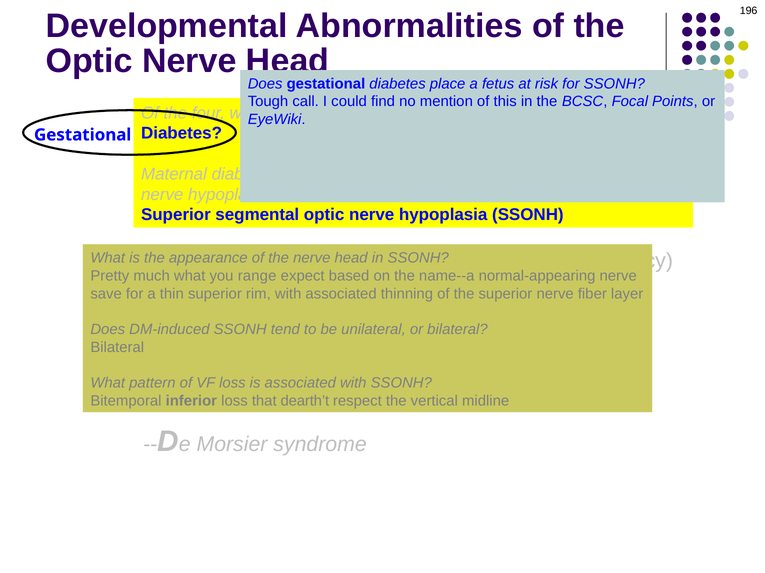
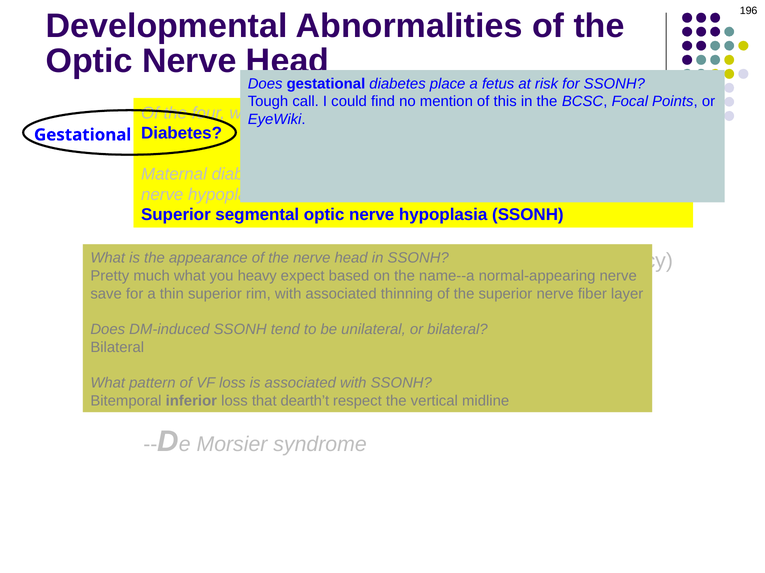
you range: range -> heavy (257, 276)
